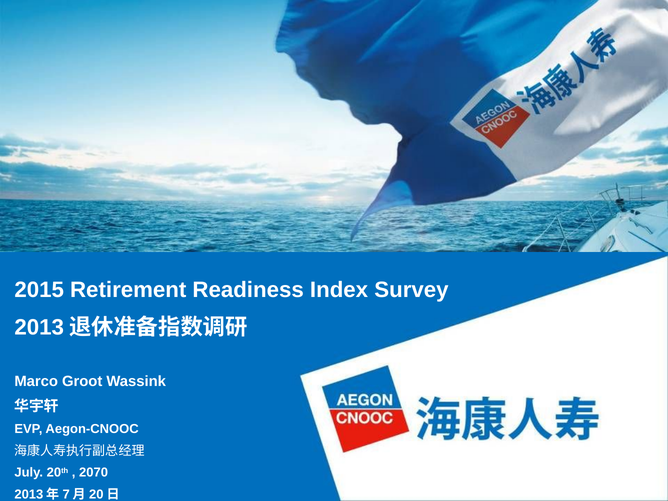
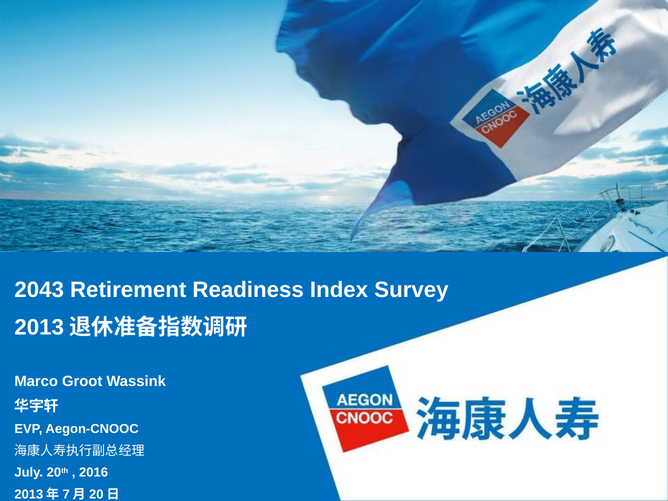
2015: 2015 -> 2043 (39, 290)
2070: 2070 -> 2016 (94, 473)
